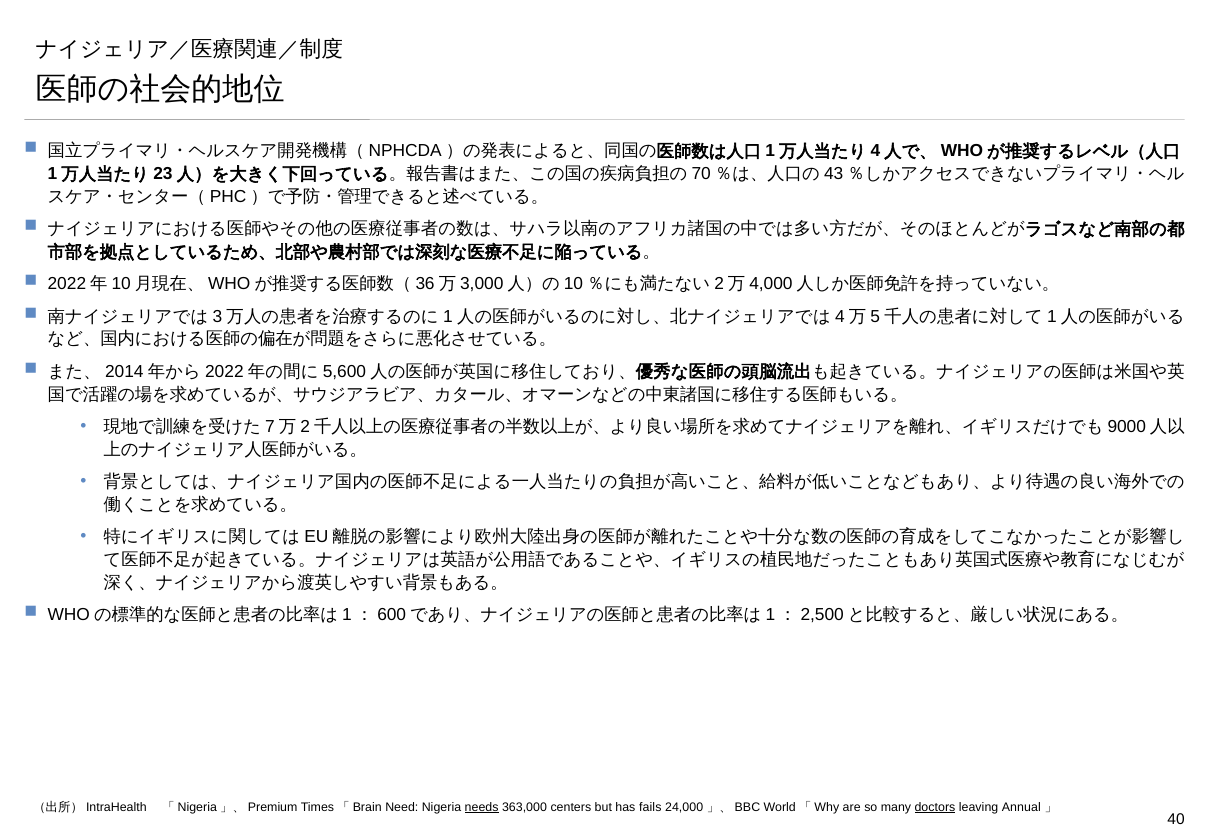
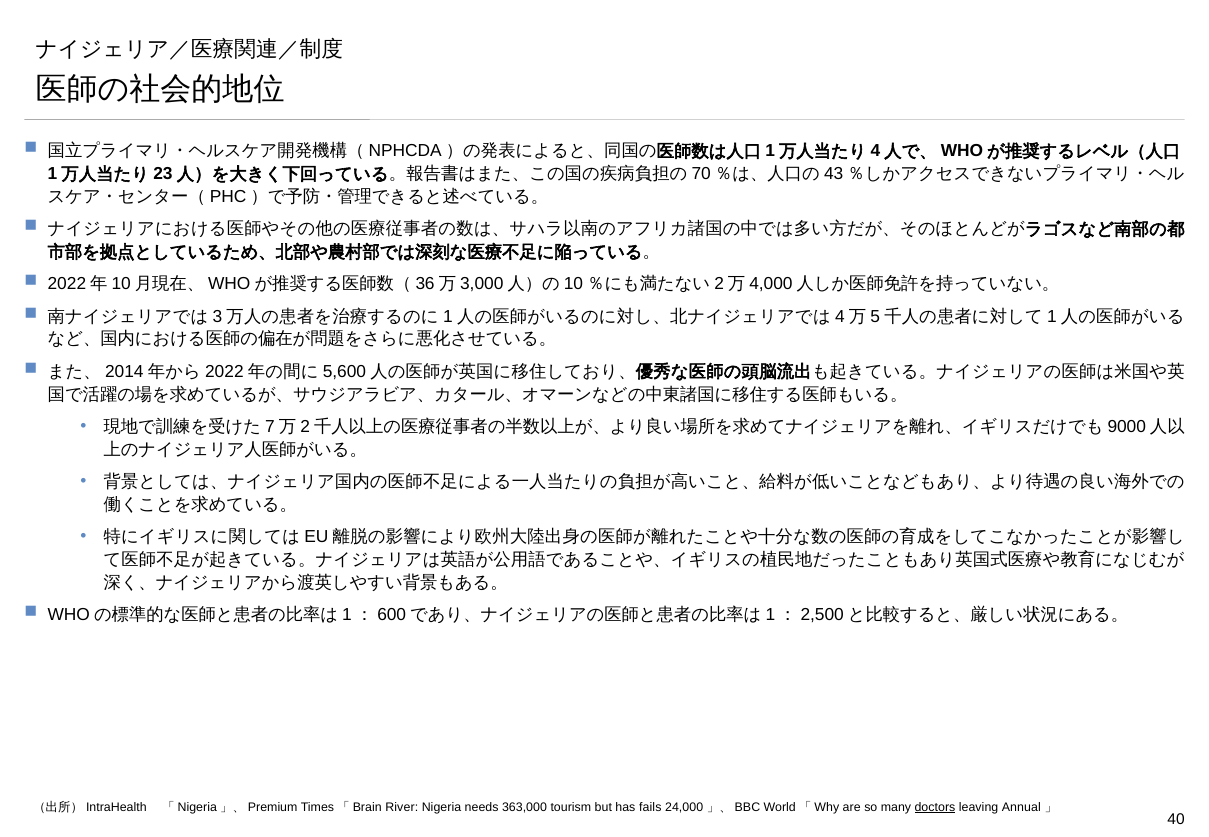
Need: Need -> River (402, 807)
needs underline: present -> none (482, 807)
centers: centers -> tourism (571, 807)
